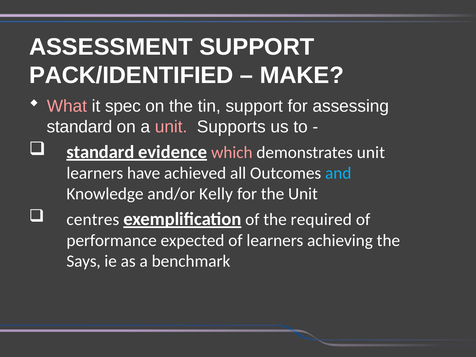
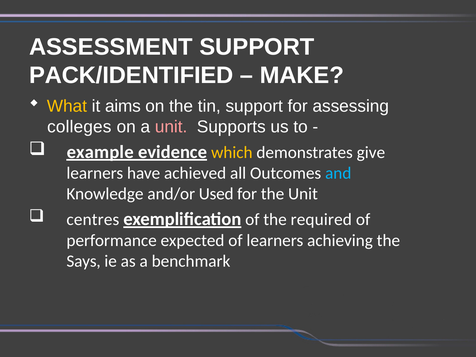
What colour: pink -> yellow (67, 106)
spec: spec -> aims (123, 106)
standard: standard -> colleges (79, 127)
standard: standard -> example (100, 152)
which colour: pink -> yellow (232, 152)
demonstrates unit: unit -> give (371, 152)
Kelly: Kelly -> Used (216, 194)
